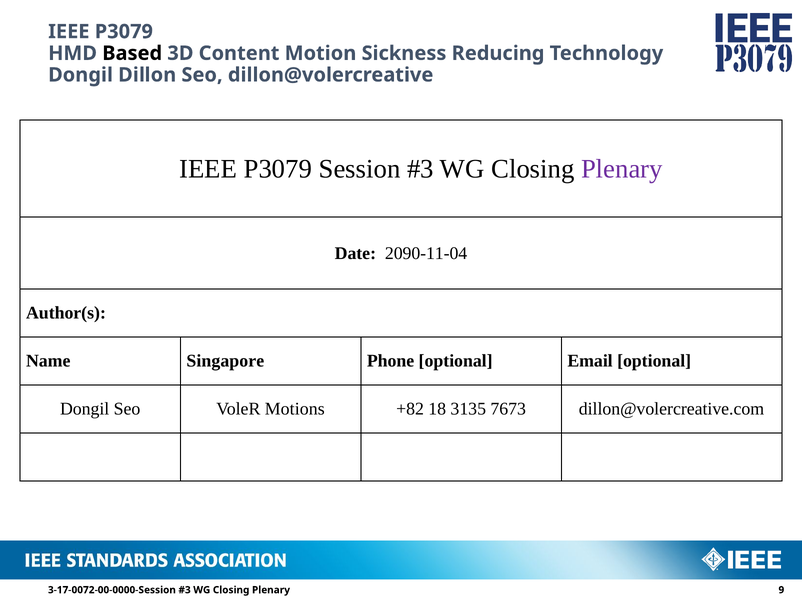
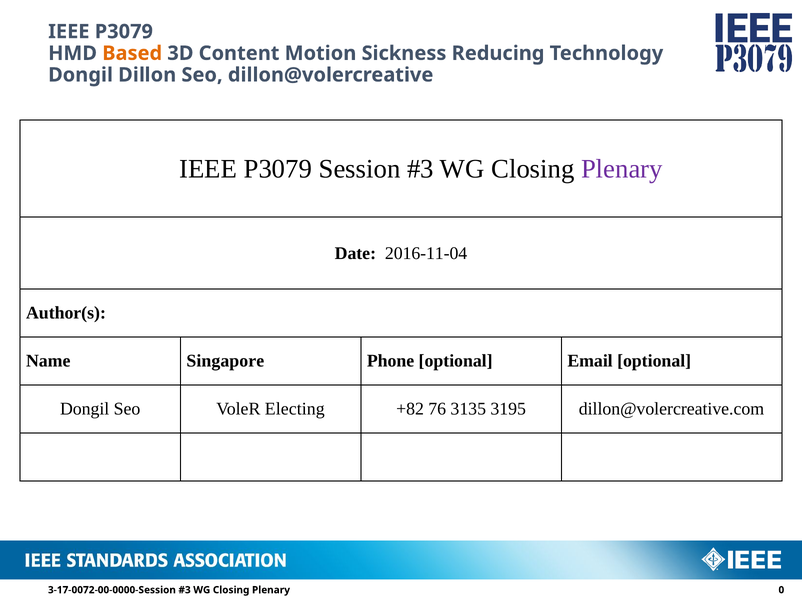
Based colour: black -> orange (132, 53)
2090-11-04: 2090-11-04 -> 2016-11-04 (426, 253)
Motions: Motions -> Electing (295, 409)
18: 18 -> 76 (437, 409)
7673: 7673 -> 3195 (508, 409)
9: 9 -> 0 (781, 590)
